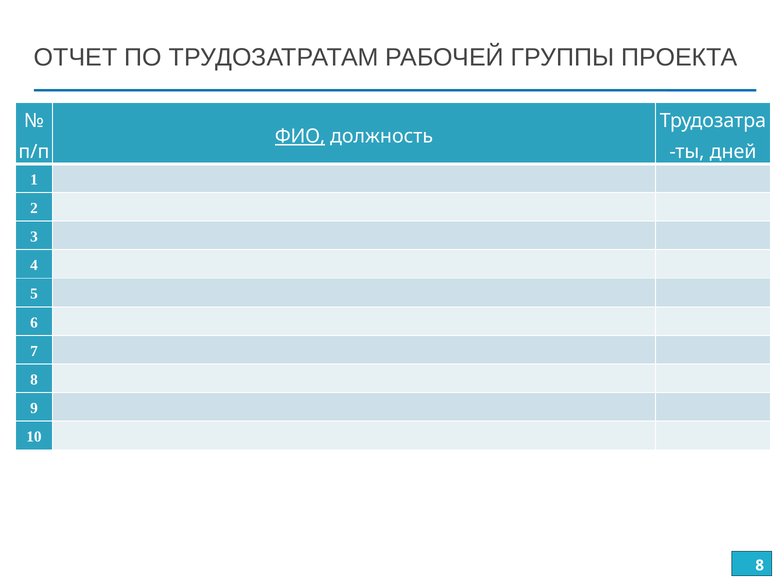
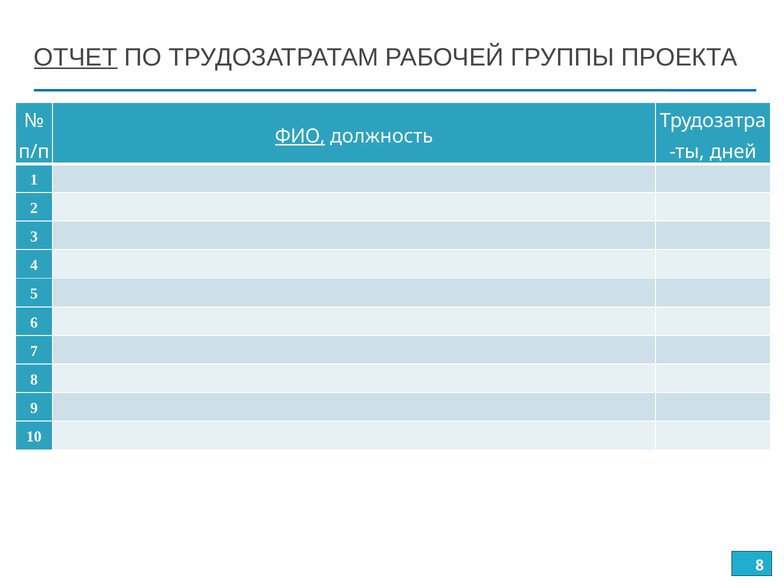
ОТЧЕТ underline: none -> present (76, 57)
